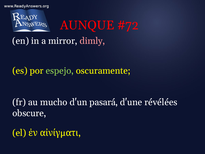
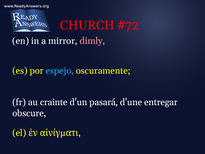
AUNQUE: AUNQUE -> CHURCH (87, 25)
espejo colour: light green -> light blue (60, 71)
mucho: mucho -> crainte (54, 102)
révélées: révélées -> entregar (161, 102)
